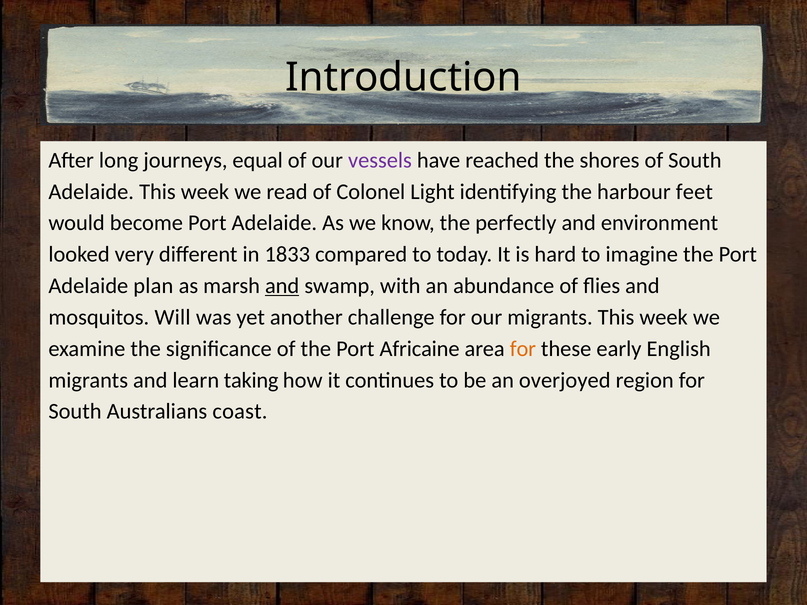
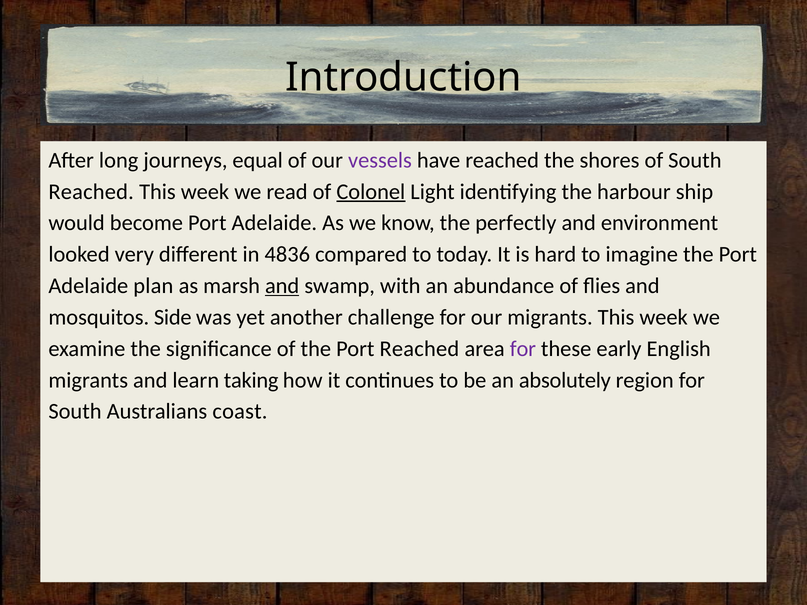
Adelaide: Adelaide -> Reached (91, 192)
Colonel underline: none -> present (371, 192)
feet: feet -> ship (694, 192)
1833: 1833 -> 4836 (287, 255)
Will: Will -> Side (173, 317)
Port Africaine: Africaine -> Reached (419, 349)
for colour: orange -> purple (523, 349)
overjoyed: overjoyed -> absolutely (565, 380)
